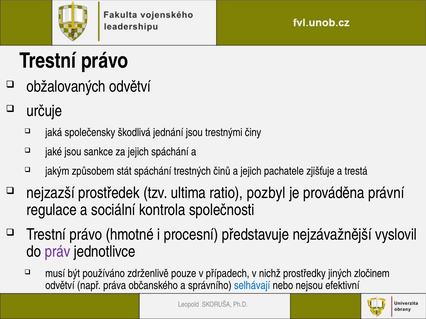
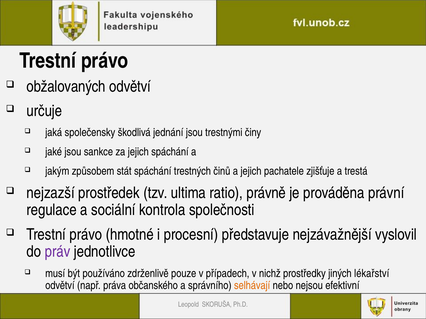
pozbyl: pozbyl -> právně (266, 193)
zločinem: zločinem -> lékařství (372, 274)
selhávají colour: blue -> orange (252, 286)
